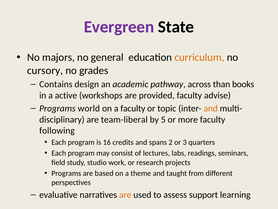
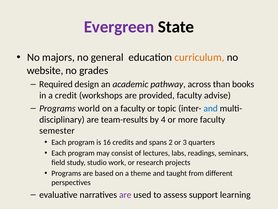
cursory: cursory -> website (45, 70)
Contains: Contains -> Required (56, 84)
active: active -> credit (66, 95)
and colour: orange -> blue (211, 108)
team-liberal: team-liberal -> team-results (124, 119)
5: 5 -> 4 (163, 119)
following: following -> semester (57, 130)
are colour: orange -> purple (125, 194)
